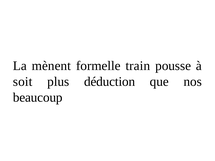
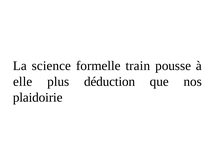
mènent: mènent -> science (51, 66)
soit: soit -> elle (23, 82)
beaucoup: beaucoup -> plaidoirie (38, 98)
